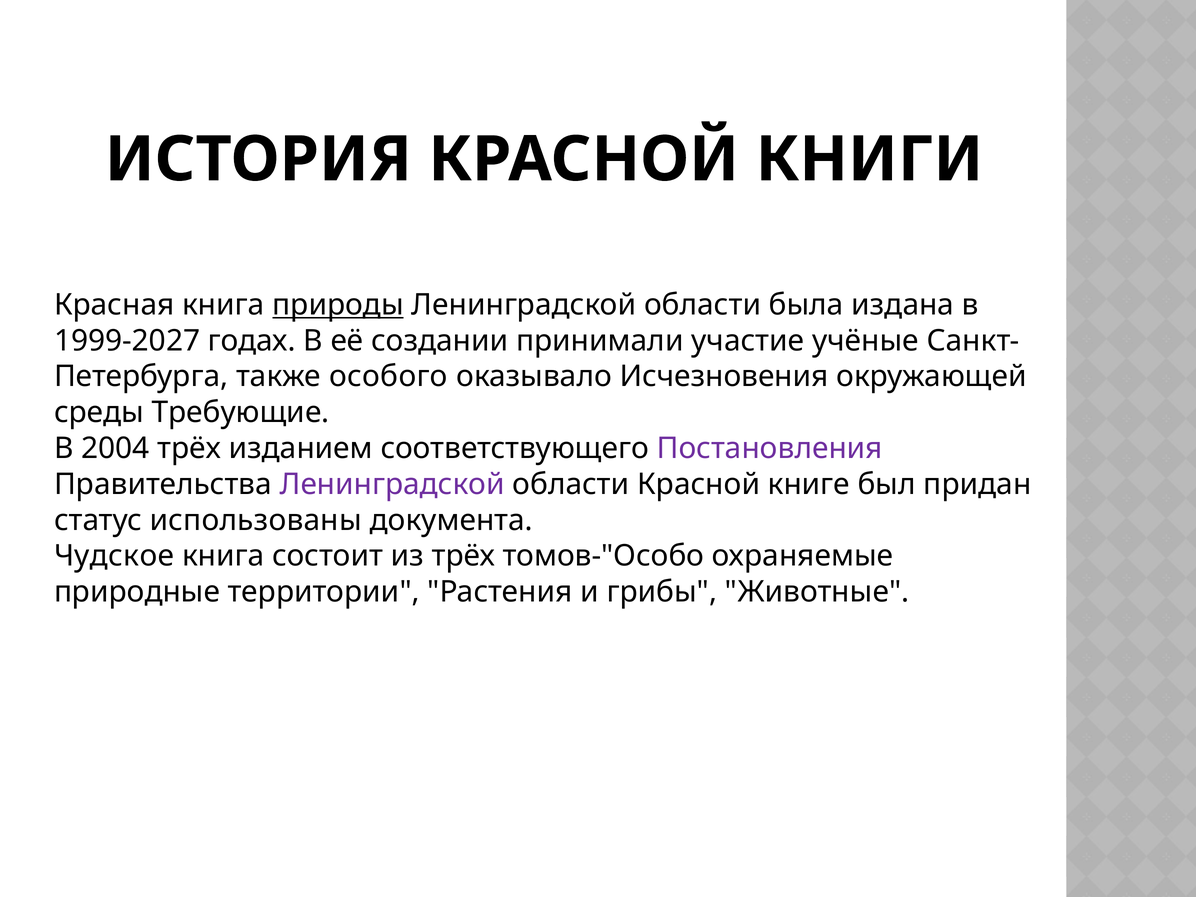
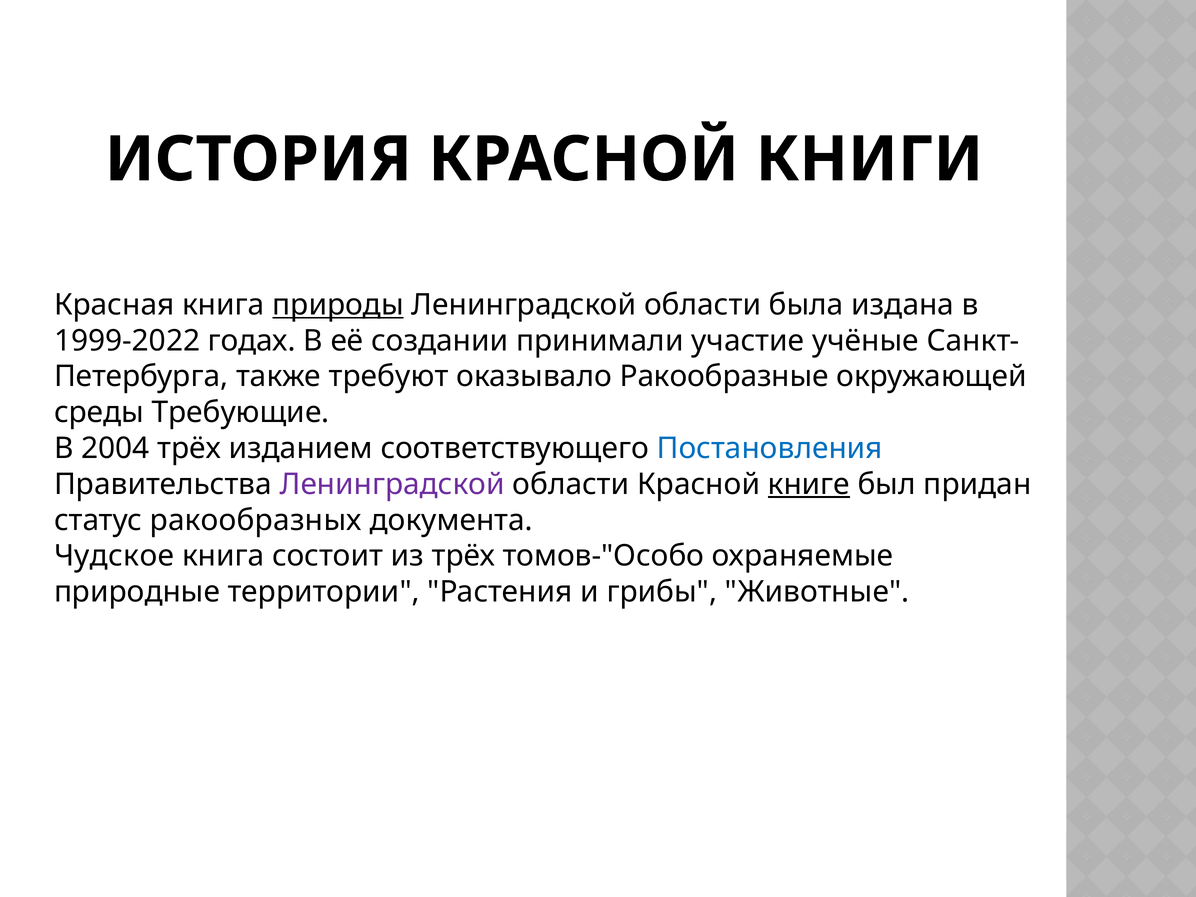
1999-2027: 1999-2027 -> 1999-2022 (127, 341)
особого: особого -> требуют (389, 377)
Исчезновения: Исчезновения -> Ракообразные (724, 377)
Постановления colour: purple -> blue (770, 448)
книге underline: none -> present (809, 484)
использованы: использованы -> ракообразных (256, 520)
